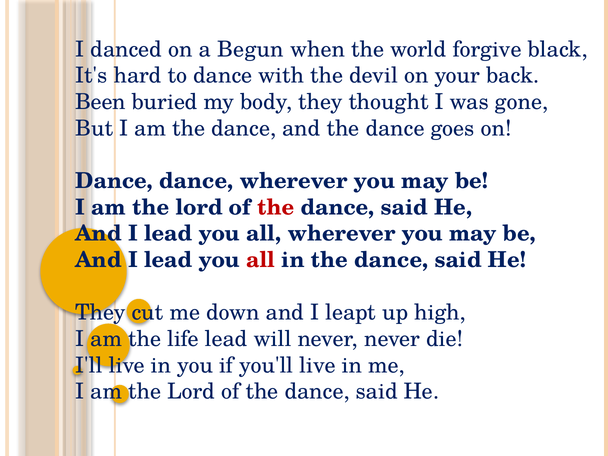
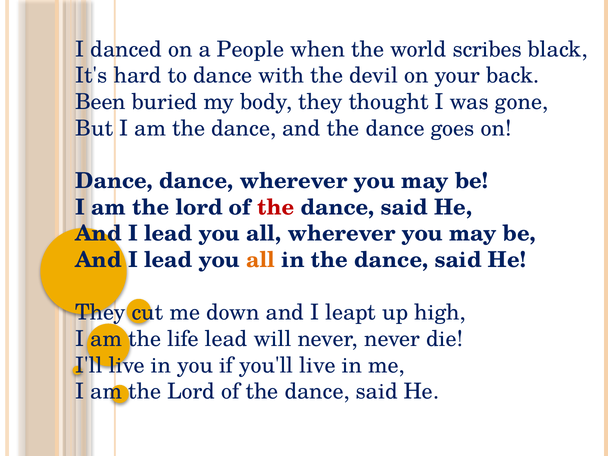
Begun: Begun -> People (251, 49)
forgive: forgive -> scribes (487, 49)
all colour: red -> orange (261, 260)
